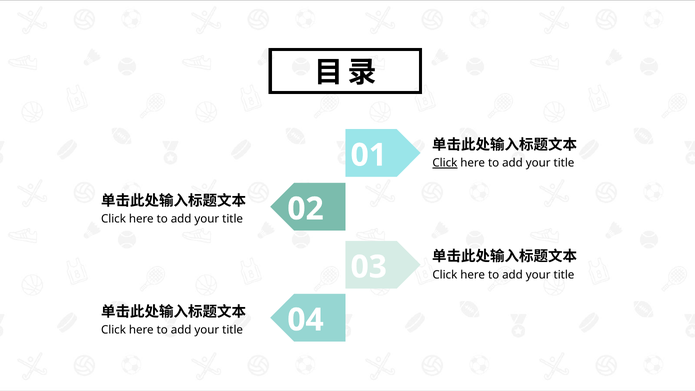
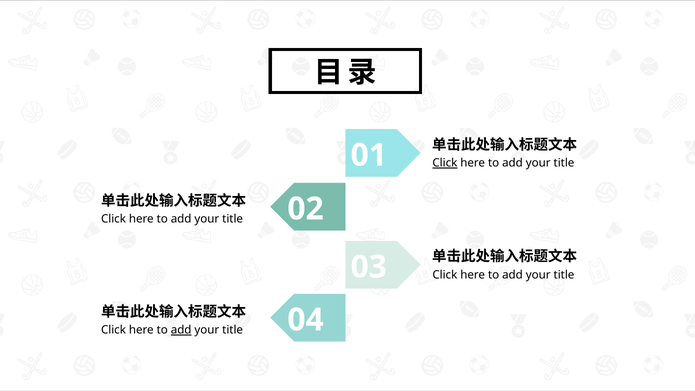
add underline: none -> present (181, 330)
